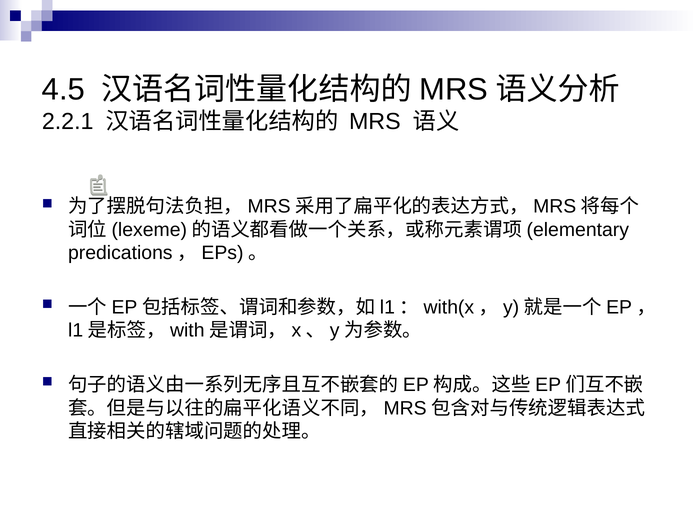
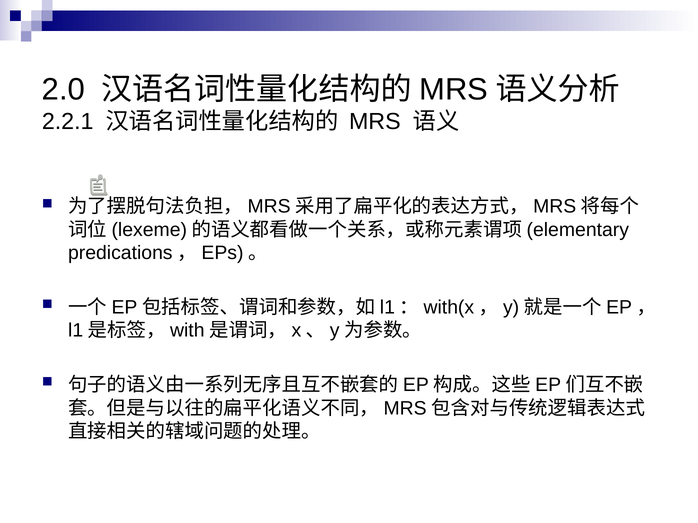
4.5: 4.5 -> 2.0 (63, 90)
